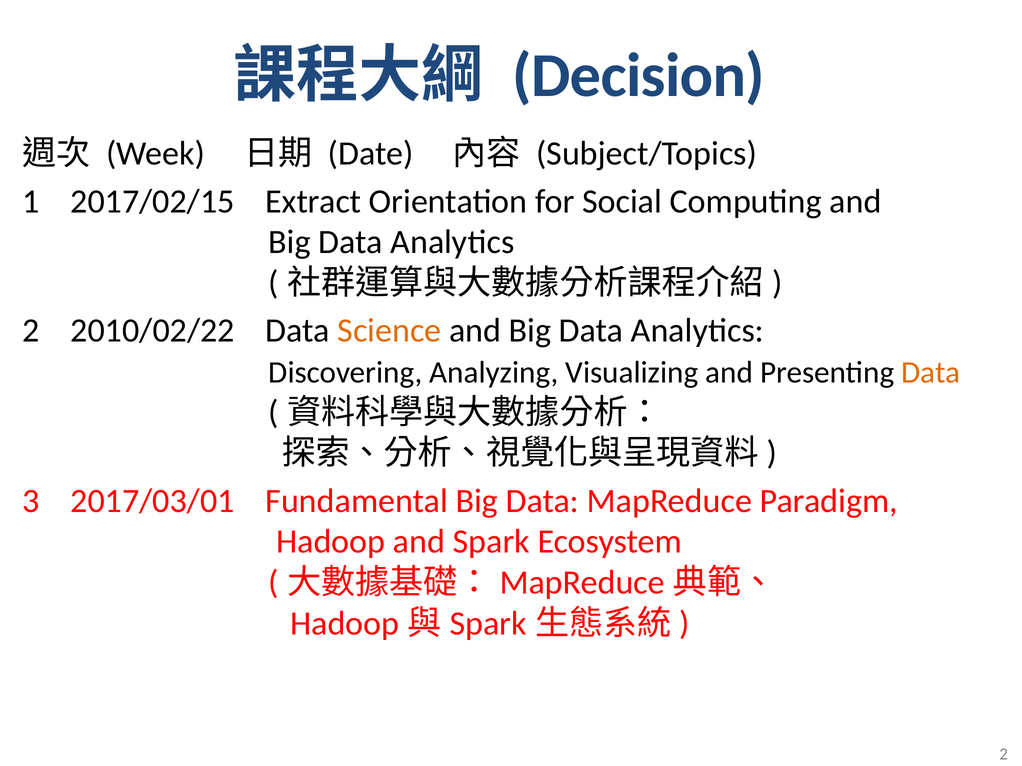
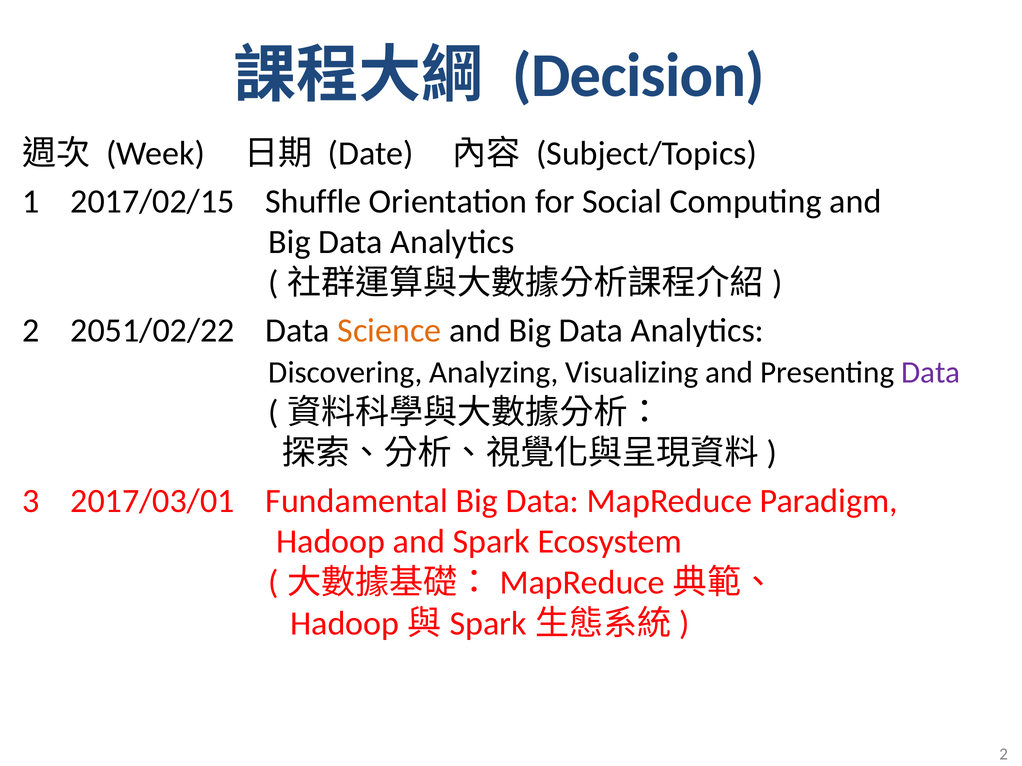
Extract: Extract -> Shuffle (313, 201)
2010/02/22: 2010/02/22 -> 2051/02/22 (153, 331)
Data colour: orange -> purple (931, 373)
